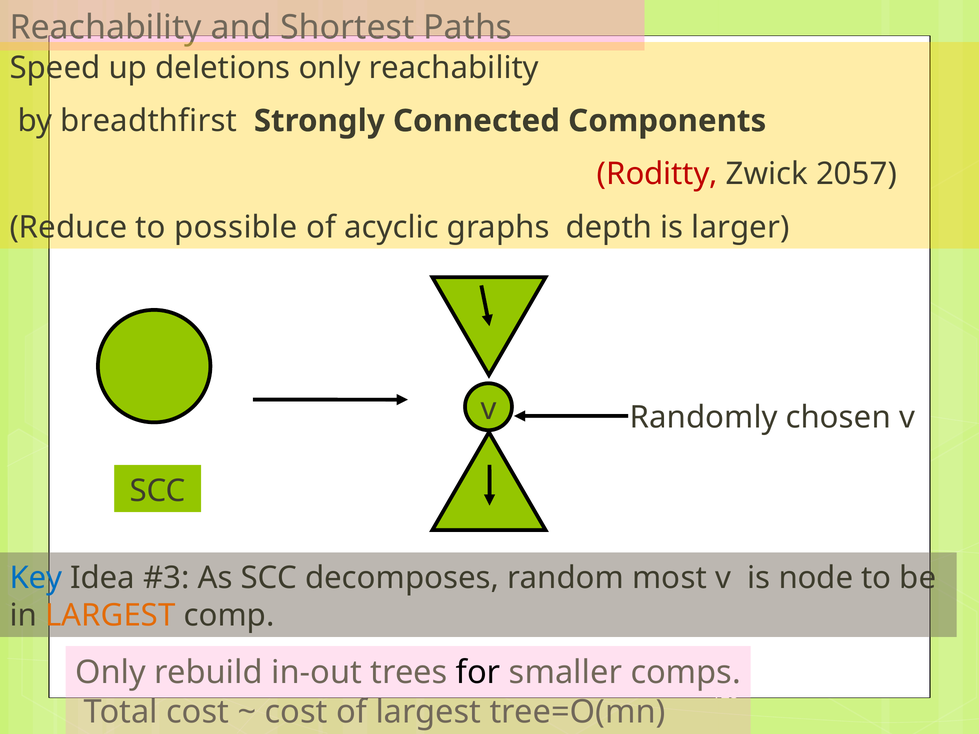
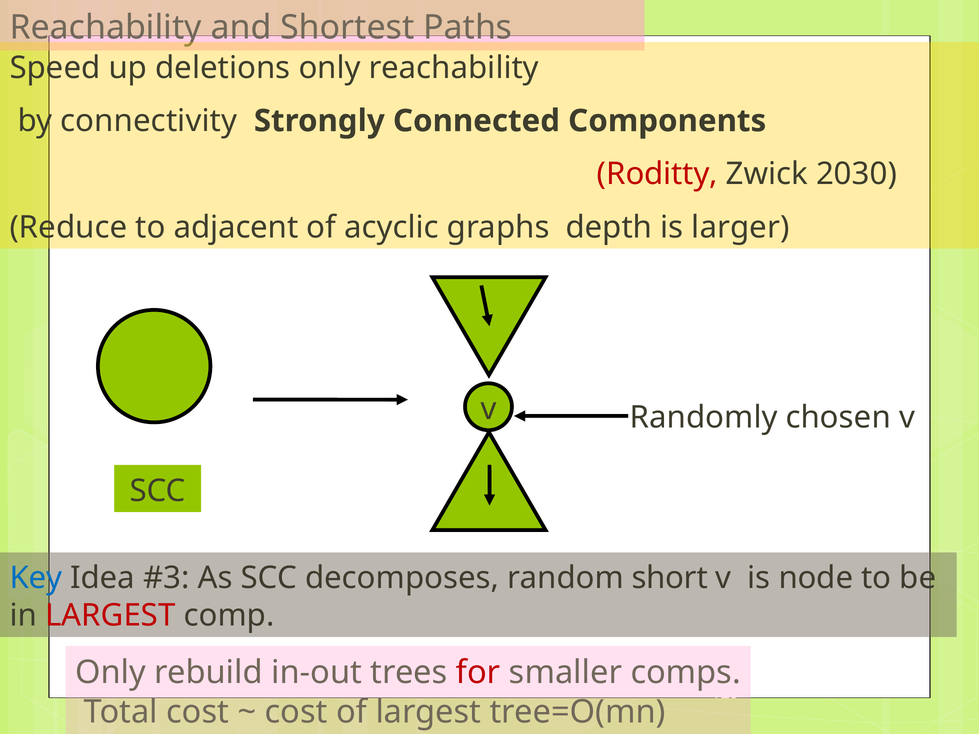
breadthfirst: breadthfirst -> connectivity (149, 121)
2057: 2057 -> 2030 (857, 174)
possible: possible -> adjacent (236, 227)
most: most -> short (670, 578)
LARGEST colour: orange -> red (110, 616)
for colour: black -> red (478, 673)
